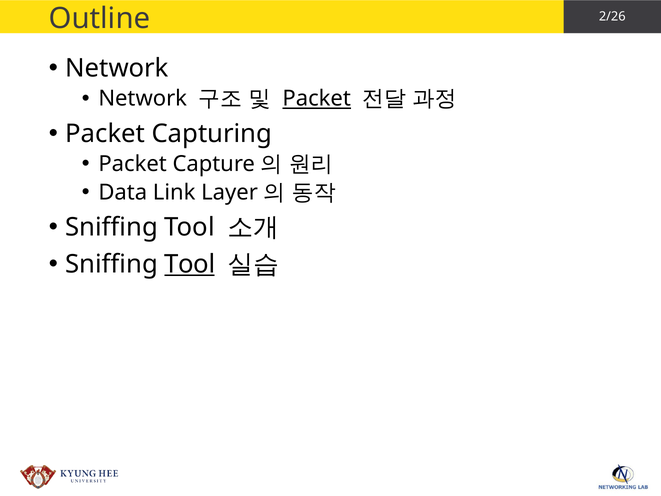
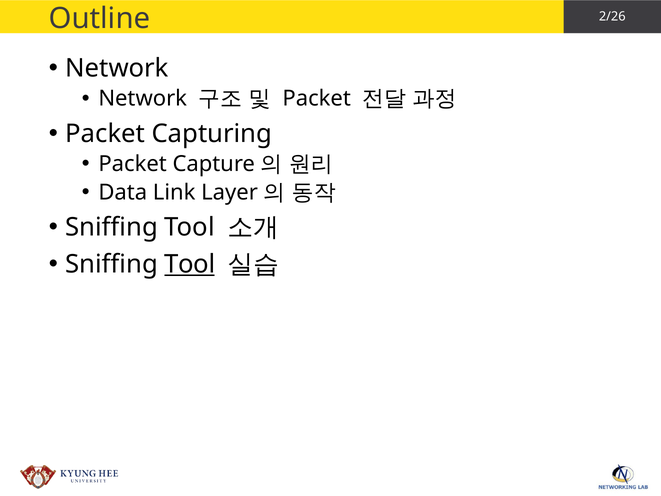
Packet underline: present -> none (317, 99)
